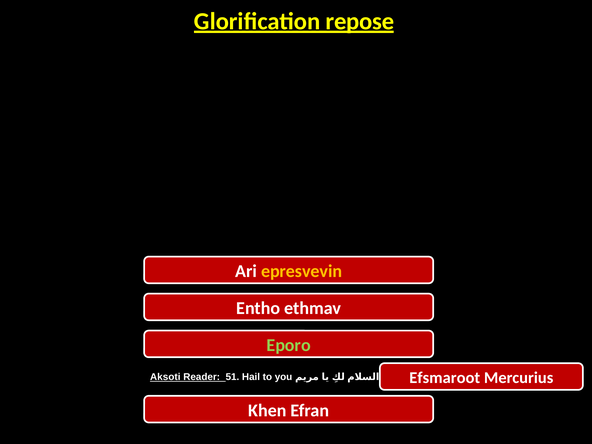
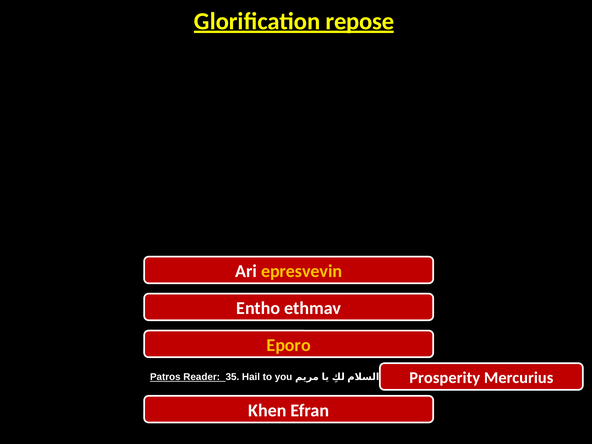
Eporo colour: light green -> yellow (289, 345)
Aksoti: Aksoti -> Patros (165, 377)
51: 51 -> 35 (232, 377)
Efsmaroot: Efsmaroot -> Prosperity (445, 378)
